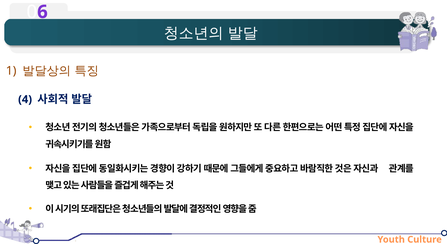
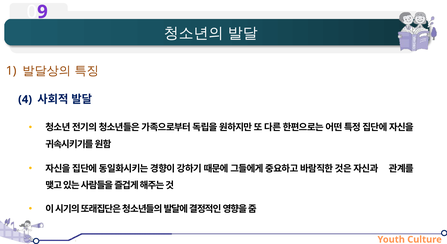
6: 6 -> 9 (42, 12)
